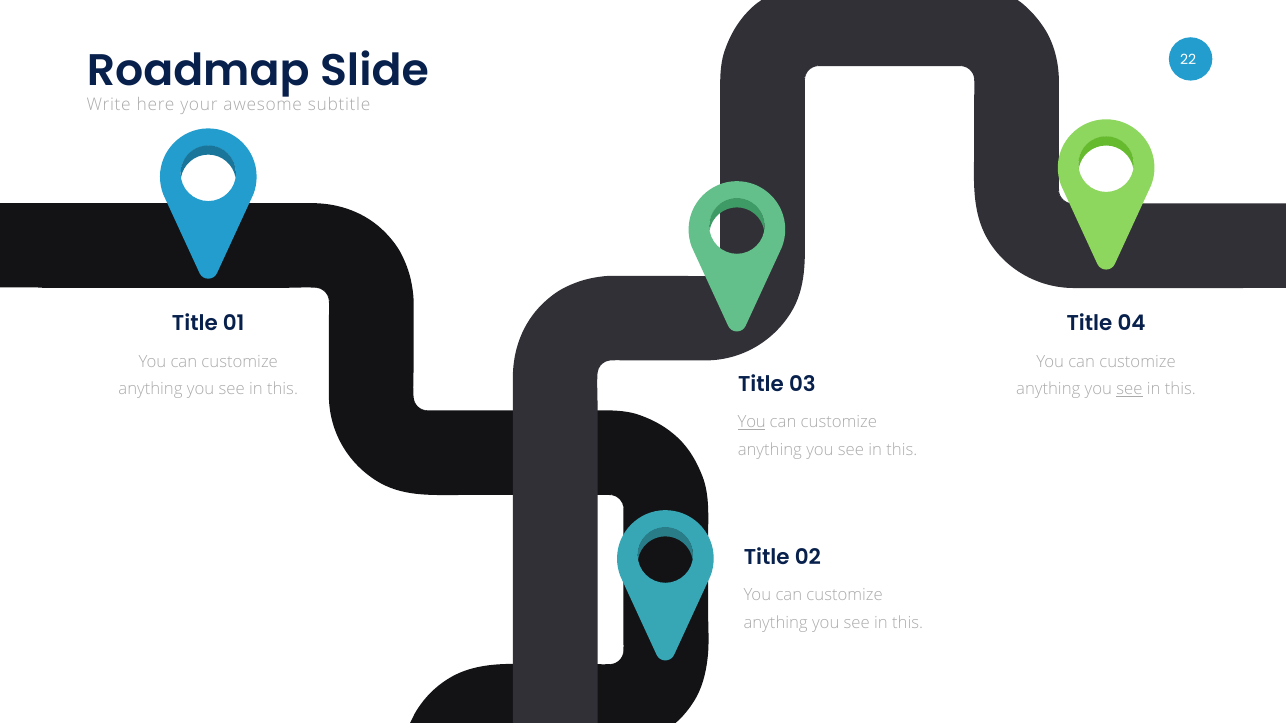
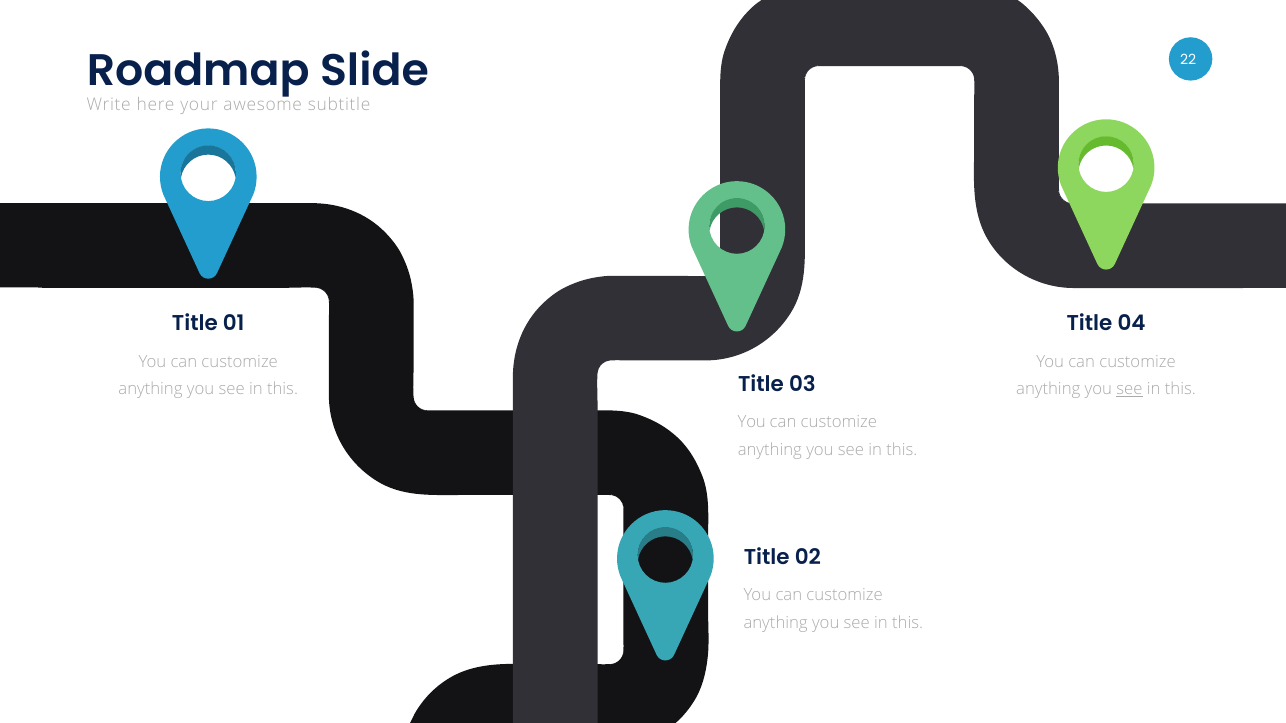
You underline: present -> none (752, 423)
